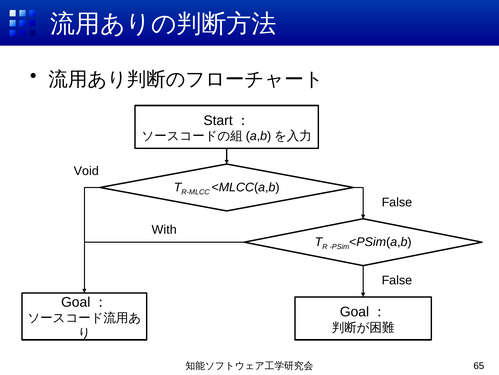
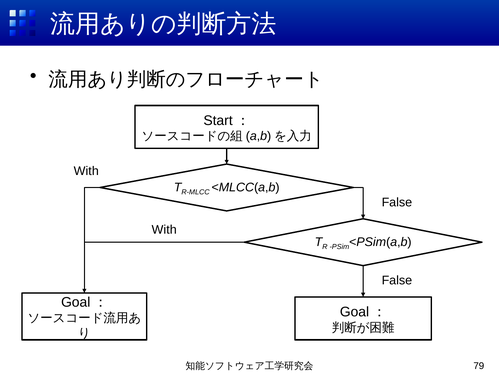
Void: Void -> With (86, 171)
65: 65 -> 79 (479, 365)
